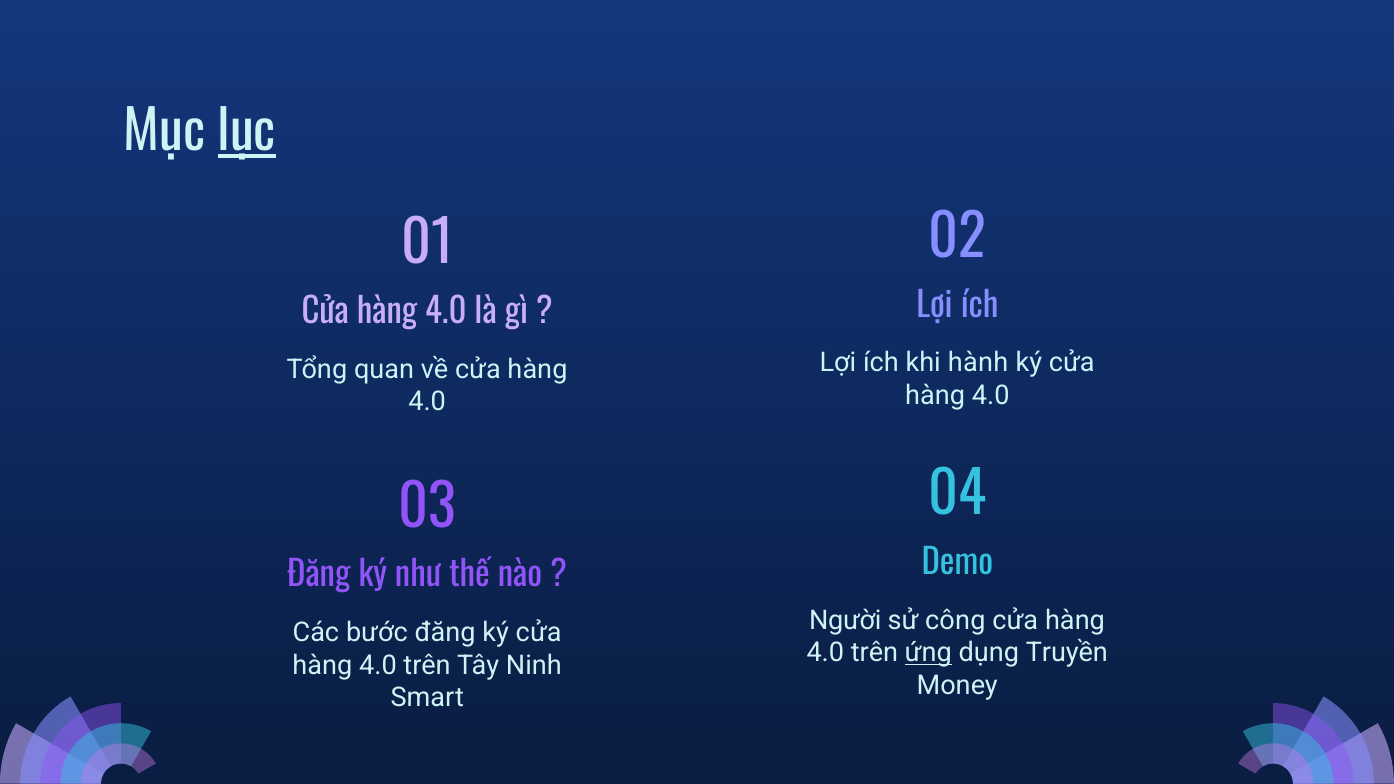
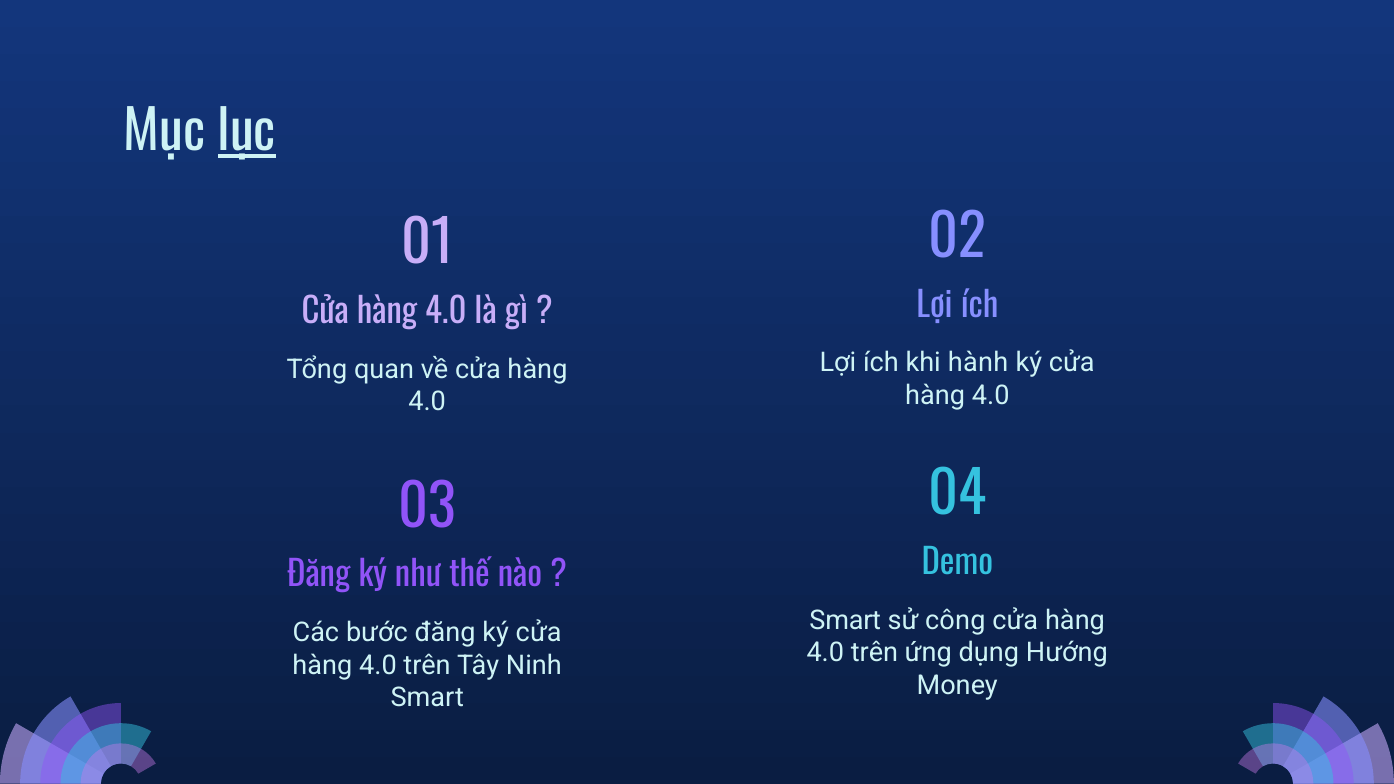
Người: Người -> Smart (845, 620)
ứng underline: present -> none (928, 653)
Truyền: Truyền -> Hướng (1067, 653)
